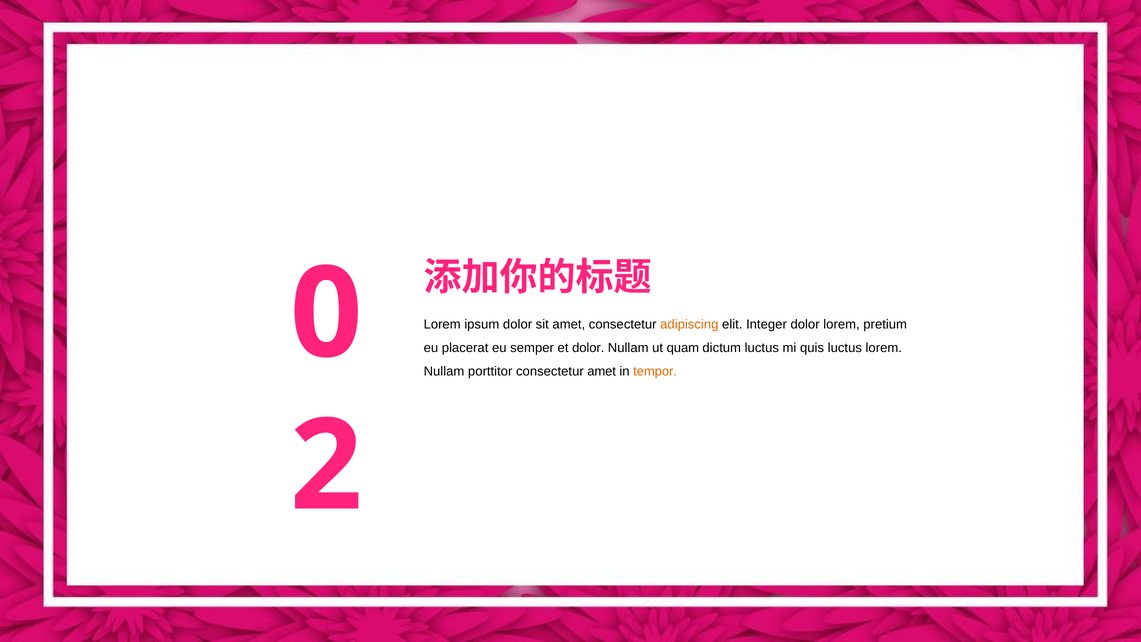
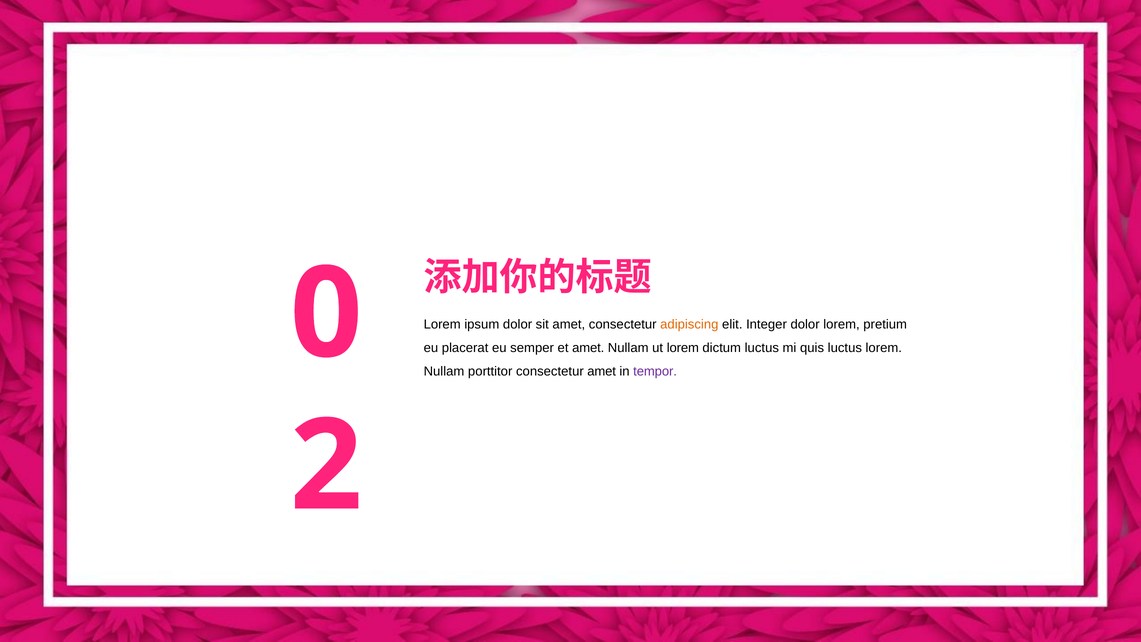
et dolor: dolor -> amet (588, 348)
ut quam: quam -> lorem (683, 348)
tempor colour: orange -> purple (655, 371)
